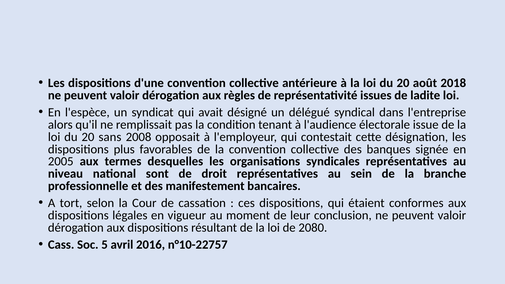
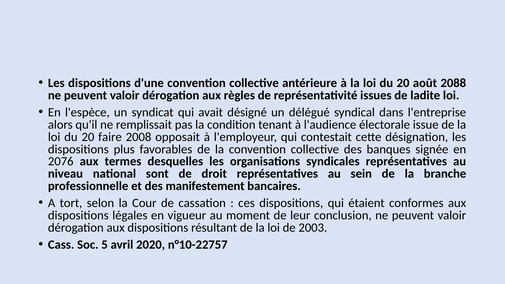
2018: 2018 -> 2088 (453, 83)
sans: sans -> faire (110, 137)
2005: 2005 -> 2076 (61, 162)
2080: 2080 -> 2003 (313, 228)
2016: 2016 -> 2020 (151, 245)
